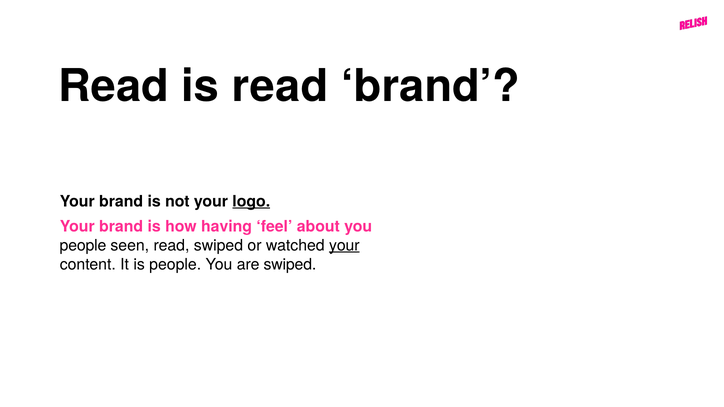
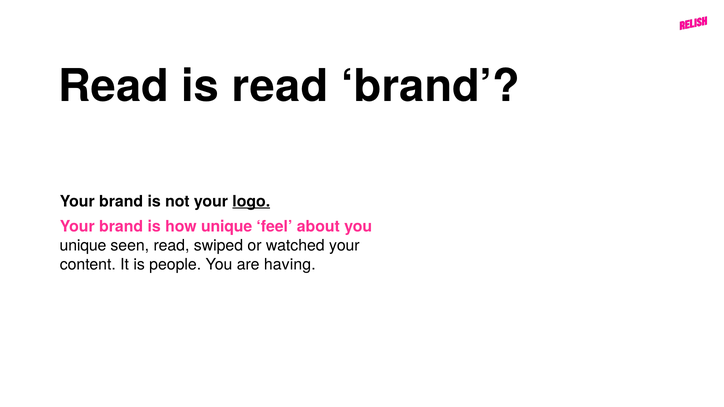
how having: having -> unique (227, 226)
people: people -> unique (83, 245)
your underline: present -> none (344, 245)
are swiped: swiped -> having (290, 264)
